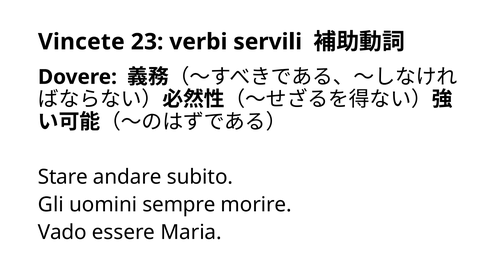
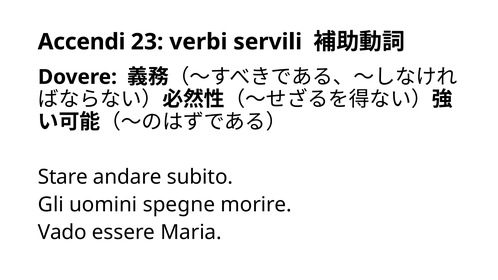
Vincete: Vincete -> Accendi (82, 42)
sempre: sempre -> spegne (179, 205)
